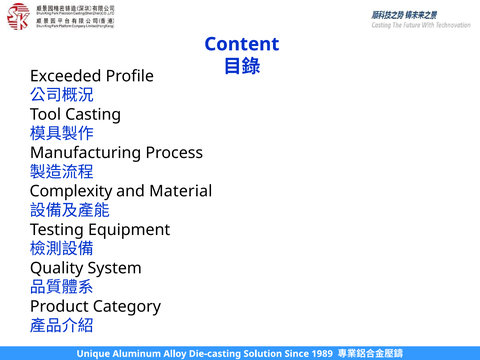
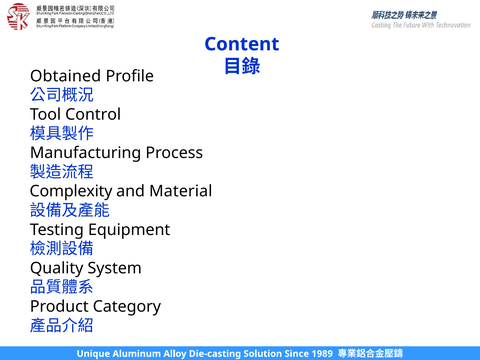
Exceeded: Exceeded -> Obtained (66, 76)
Casting: Casting -> Control (93, 115)
